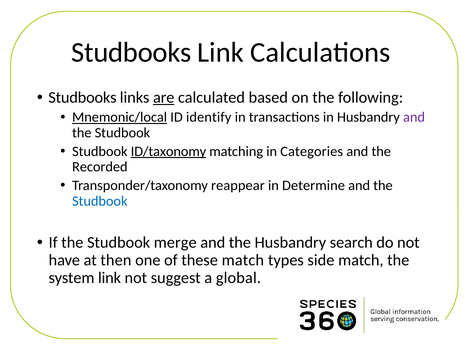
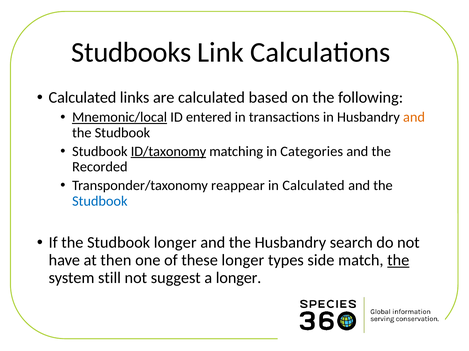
Studbooks: Studbooks -> Calculated (82, 98)
are underline: present -> none (164, 98)
identify: identify -> entered (209, 118)
and colour: purple -> orange (414, 118)
in Determine: Determine -> Calculated (313, 186)
Studbook merge: merge -> longer (175, 243)
these match: match -> longer (243, 261)
the underline: none -> present (398, 261)
system link: link -> still (109, 278)
a global: global -> longer (239, 278)
